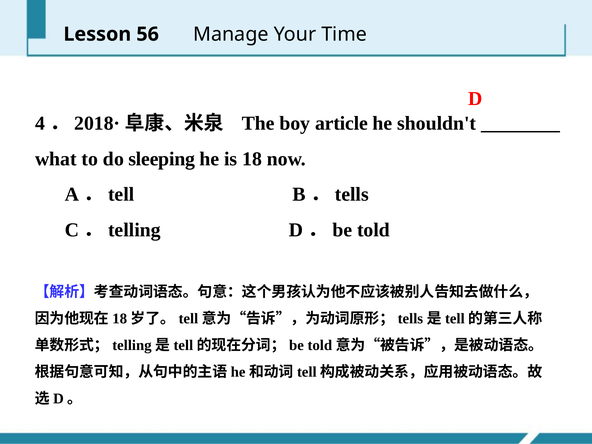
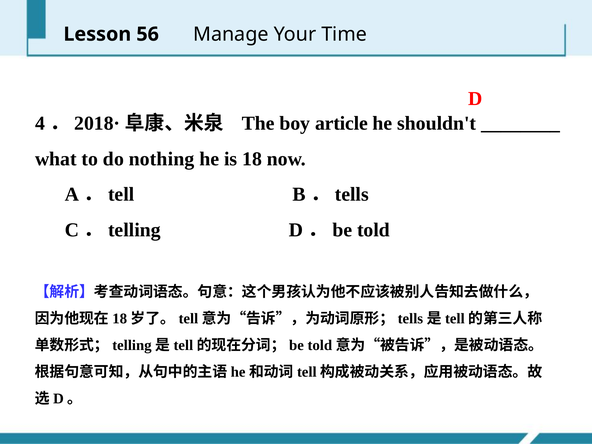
sleeping: sleeping -> nothing (162, 159)
